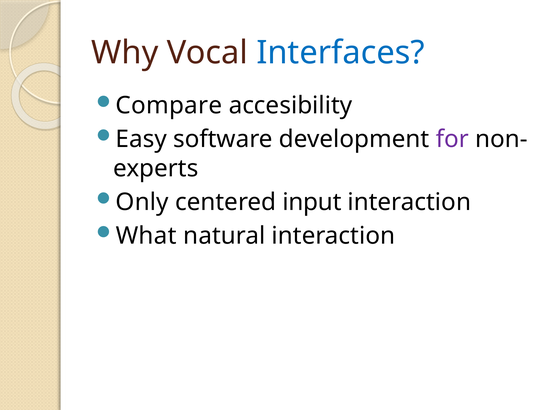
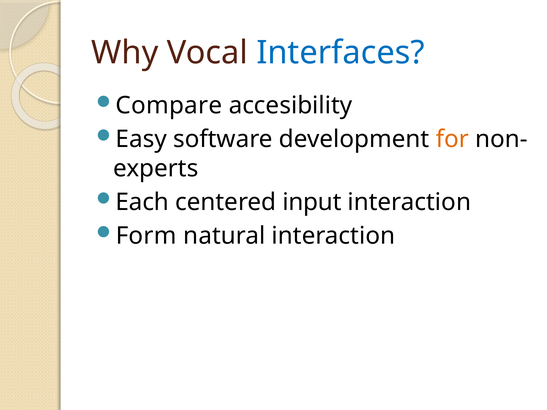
for colour: purple -> orange (452, 139)
Only: Only -> Each (142, 202)
What: What -> Form (146, 236)
